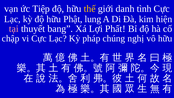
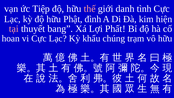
thế colour: yellow -> pink (90, 9)
lung: lung -> đình (93, 19)
chập: chập -> hoan (11, 38)
pháp: pháp -> khẩu (91, 38)
nghị: nghị -> trạm (136, 38)
